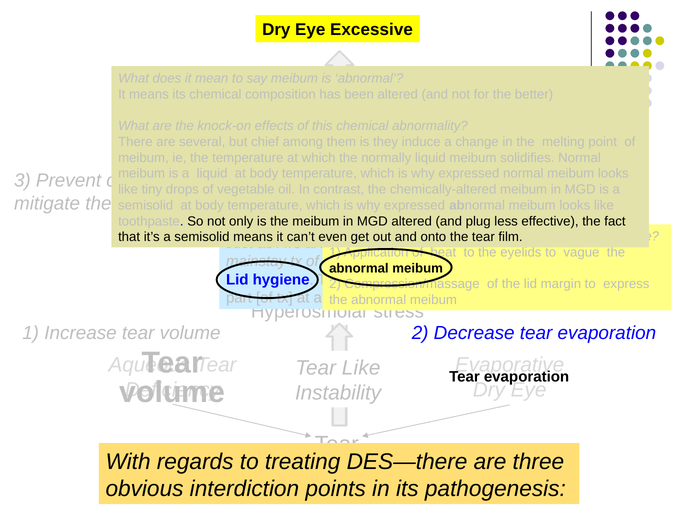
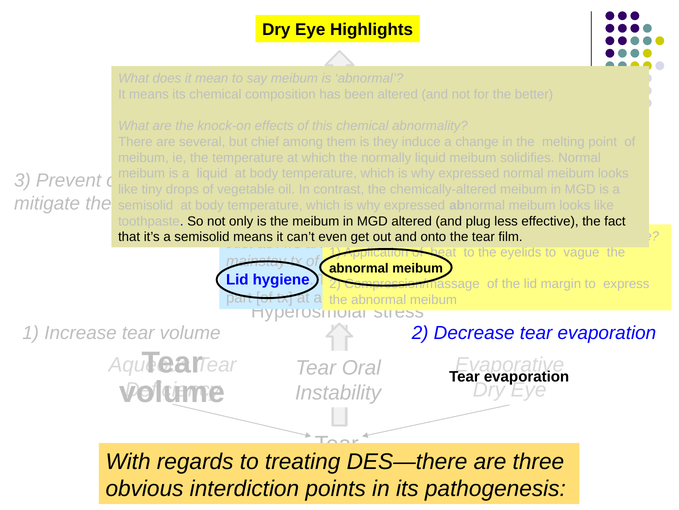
Excessive: Excessive -> Highlights (372, 30)
Tear Like: Like -> Oral (361, 367)
